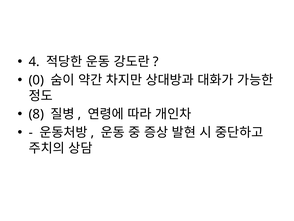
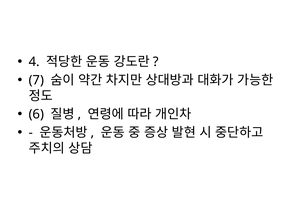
0: 0 -> 7 (36, 80)
8: 8 -> 6 (36, 114)
